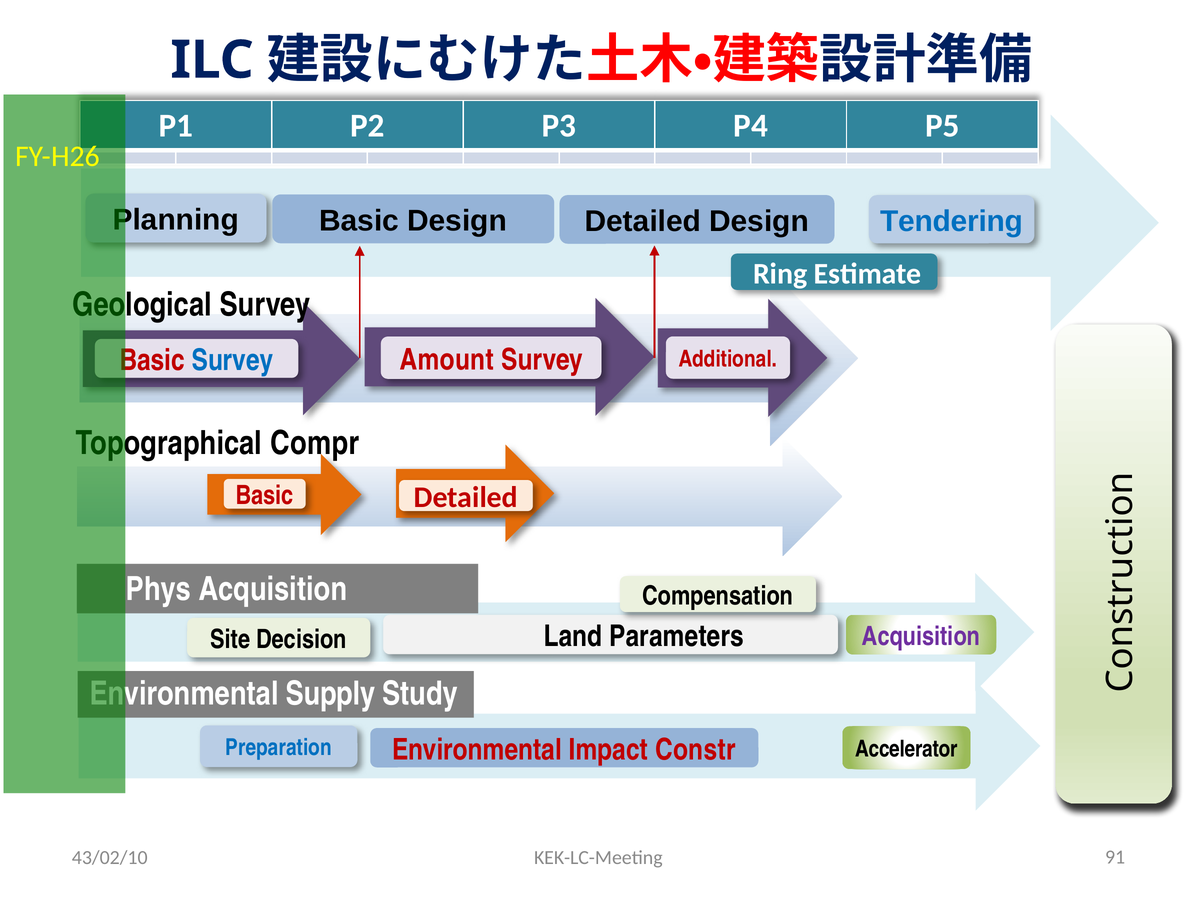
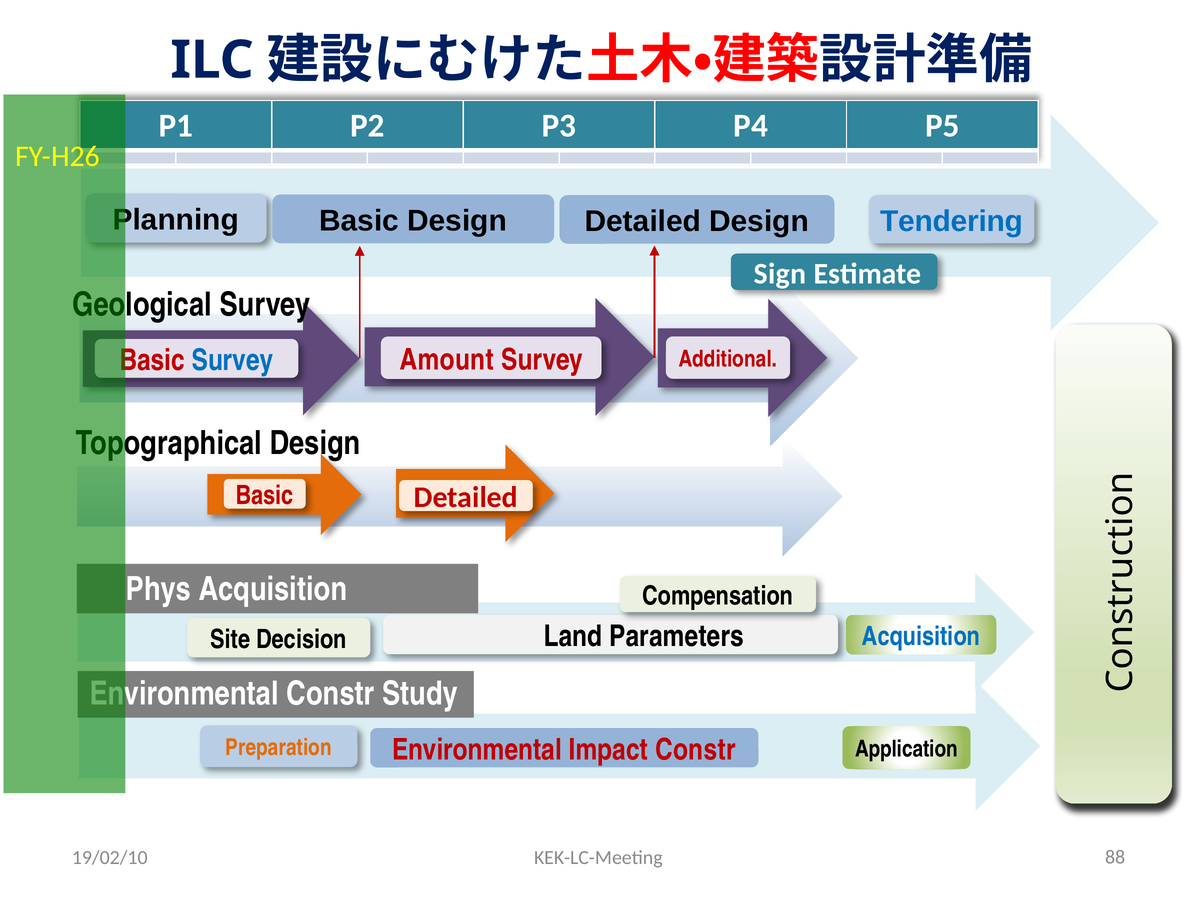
Ring: Ring -> Sign (780, 274)
Compr: Compr -> Design (315, 443)
Acquisition colour: purple -> blue (921, 636)
Supply: Supply -> Constr (330, 693)
Preparation colour: blue -> orange (279, 748)
Accelerator: Accelerator -> Application (906, 749)
43/02/10: 43/02/10 -> 19/02/10 (110, 857)
91: 91 -> 88 (1115, 857)
